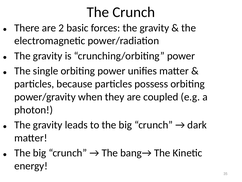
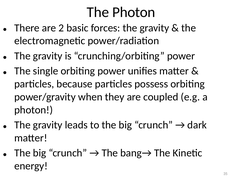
The Crunch: Crunch -> Photon (134, 12)
